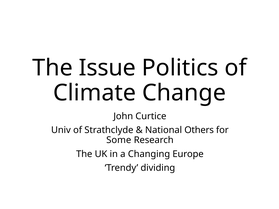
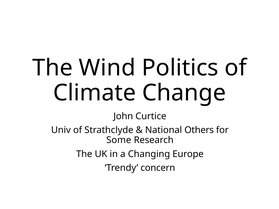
Issue: Issue -> Wind (107, 68)
dividing: dividing -> concern (158, 168)
